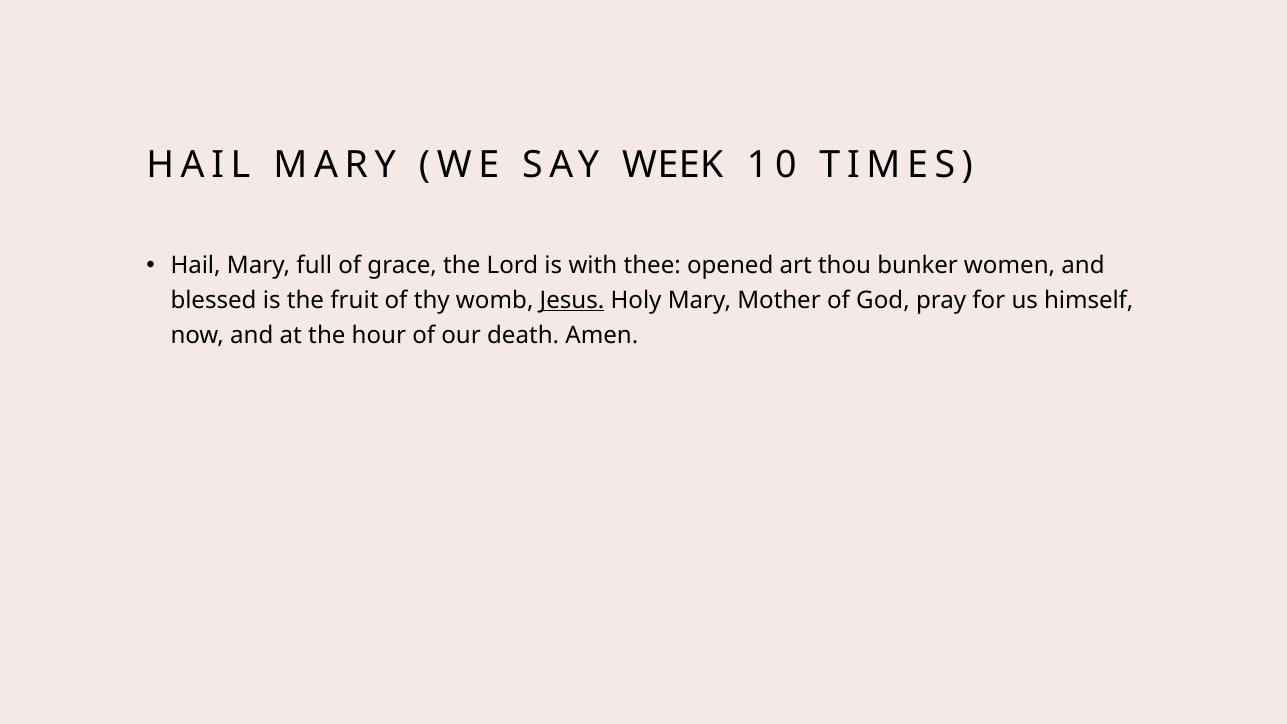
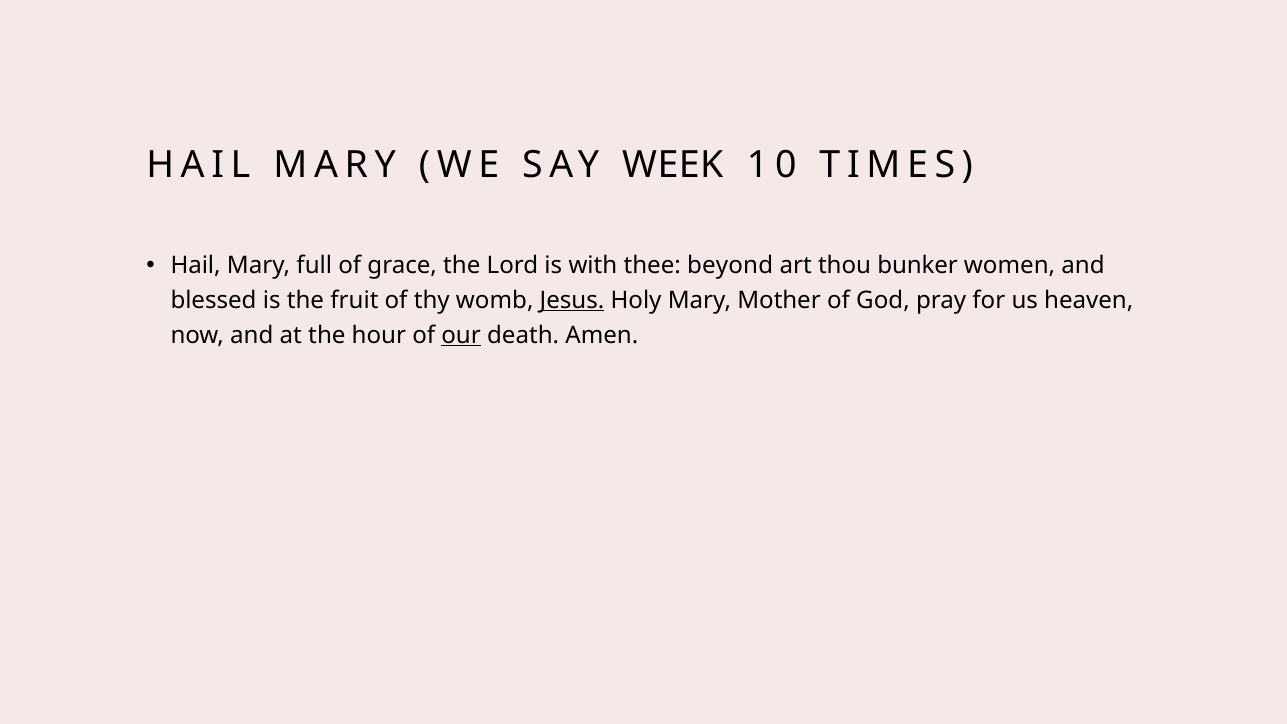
opened: opened -> beyond (730, 266)
himself: himself -> heaven (1089, 300)
our underline: none -> present (461, 335)
